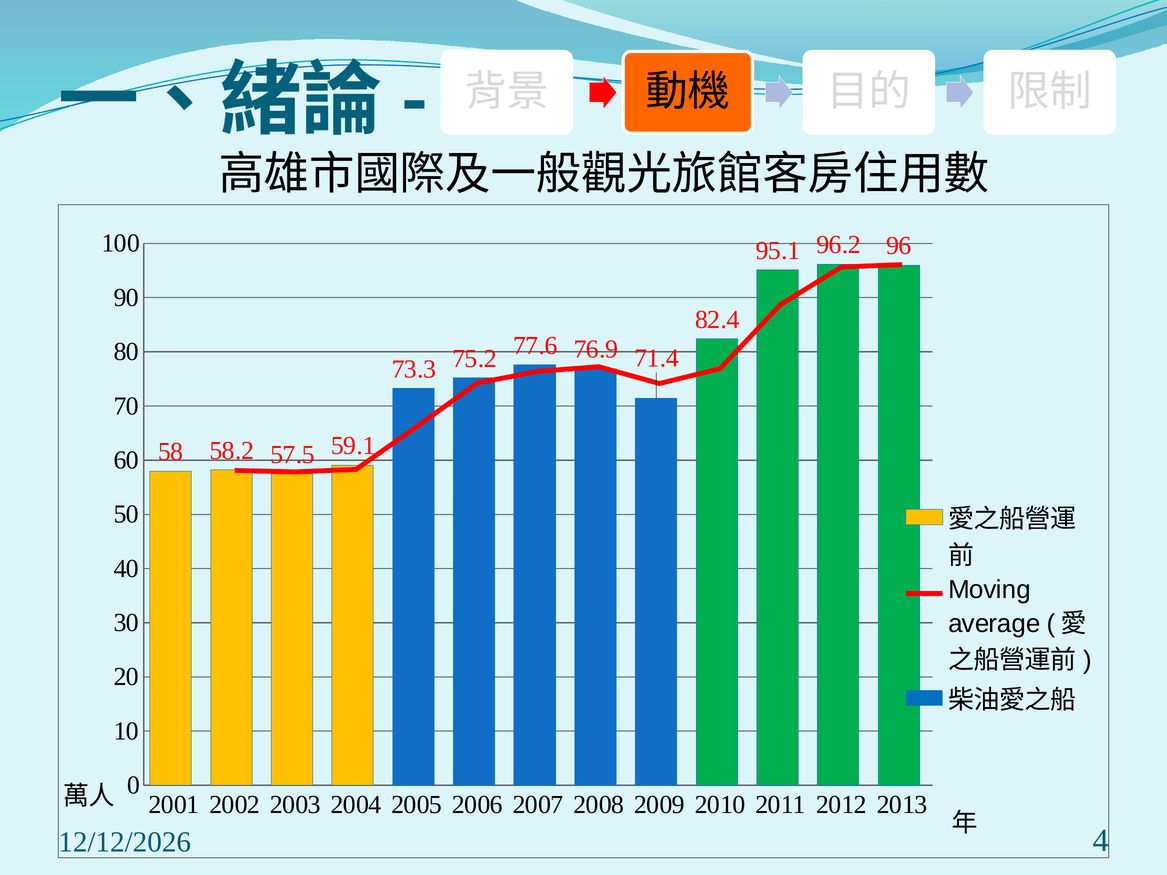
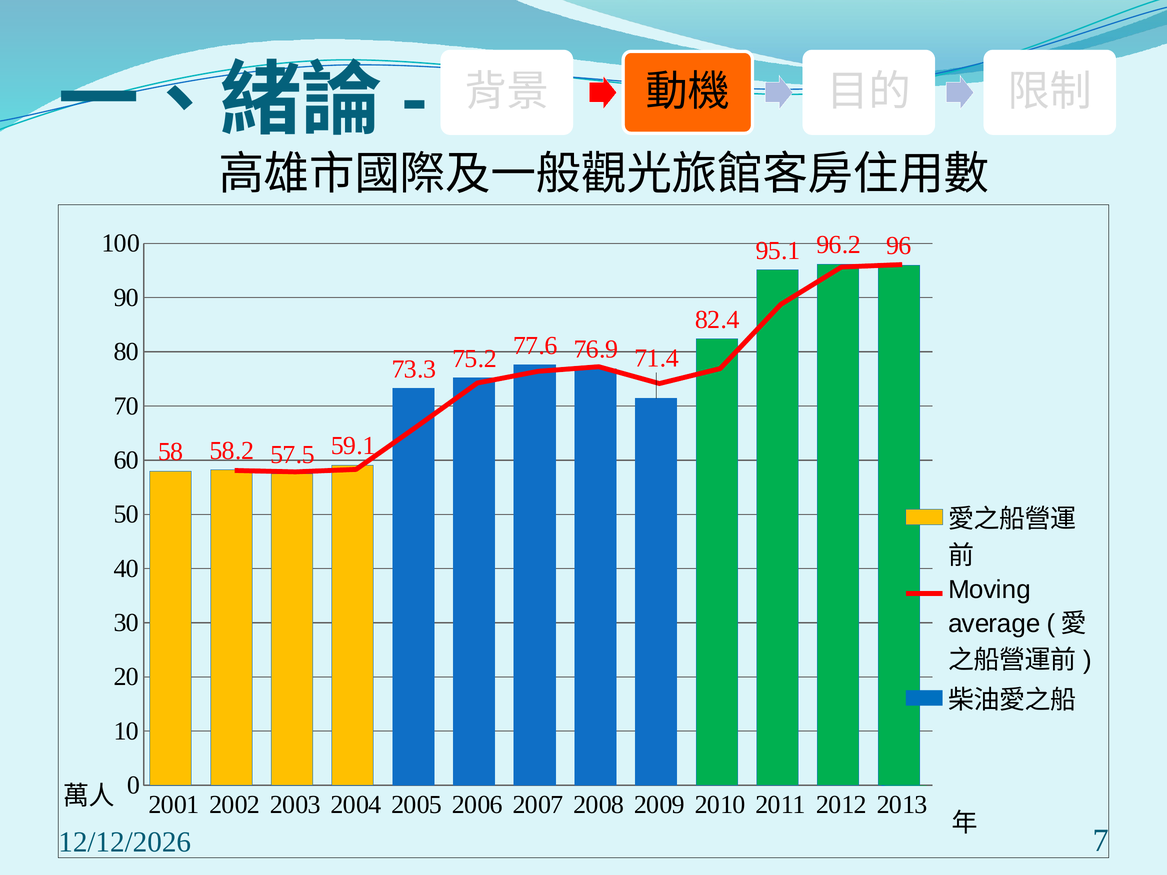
4: 4 -> 7 (1101, 841)
